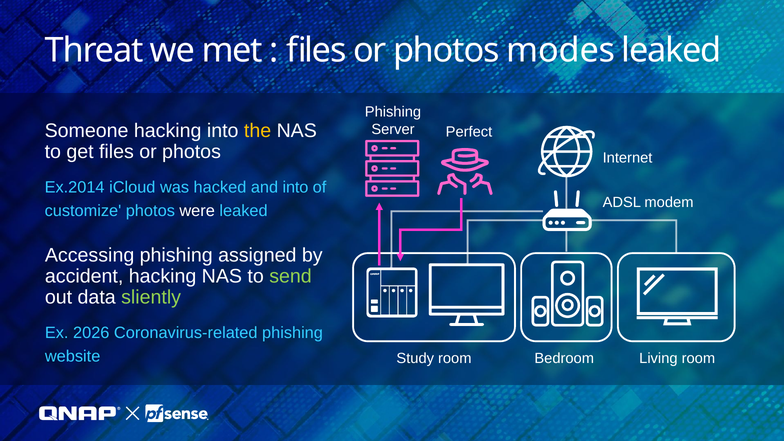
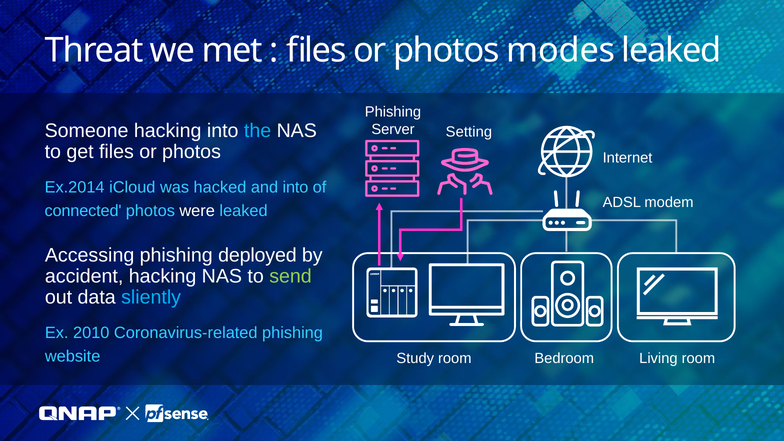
the colour: yellow -> light blue (258, 131)
Perfect: Perfect -> Setting (469, 132)
customize: customize -> connected (83, 211)
assigned: assigned -> deployed (257, 255)
sliently colour: light green -> light blue (151, 297)
2026: 2026 -> 2010 (91, 333)
